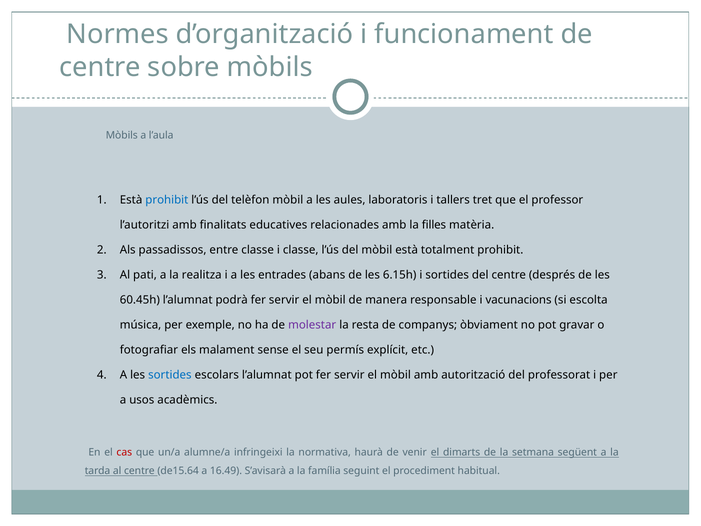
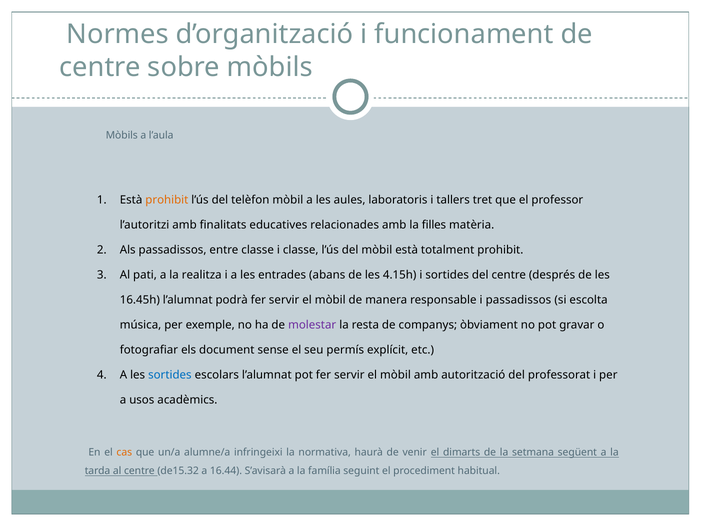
prohibit colour: blue -> orange (167, 200)
6.15h: 6.15h -> 4.15h (400, 275)
60.45h: 60.45h -> 16.45h (140, 300)
i vacunacions: vacunacions -> passadissos (518, 300)
malament: malament -> document (227, 350)
cas colour: red -> orange (124, 452)
de15.64: de15.64 -> de15.32 (178, 471)
16.49: 16.49 -> 16.44 (226, 471)
